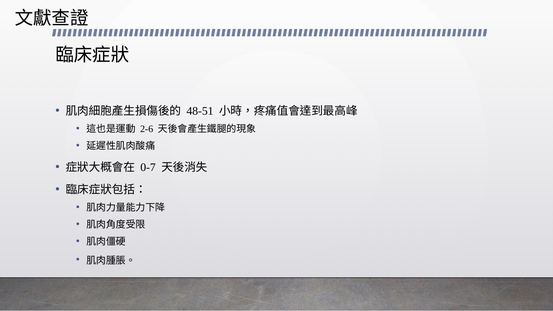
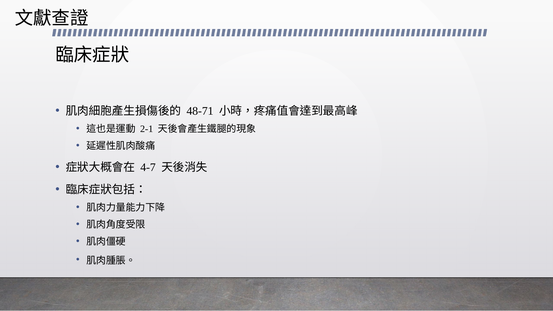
48-51: 48-51 -> 48-71 (200, 111)
2-6: 2-6 -> 2-1 (147, 129)
0-7: 0-7 -> 4-7 (148, 167)
